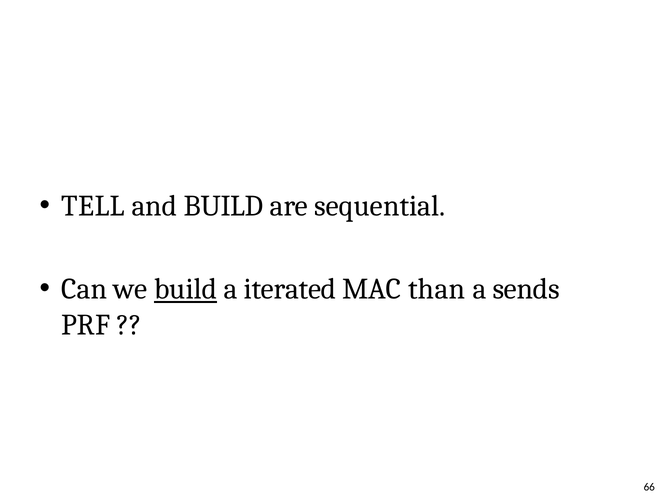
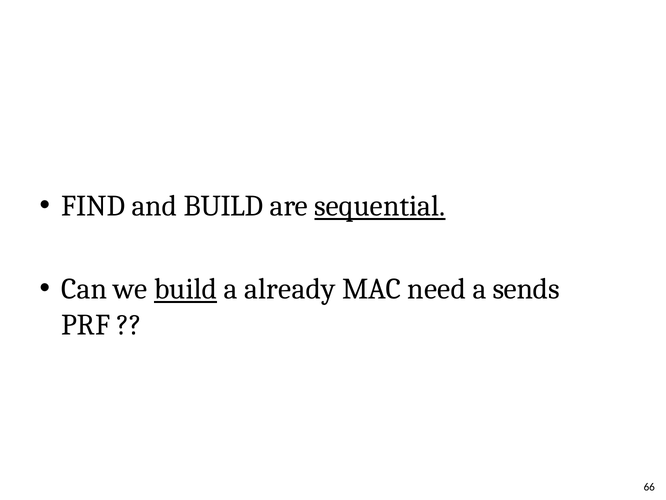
TELL: TELL -> FIND (93, 206)
sequential underline: none -> present (380, 206)
iterated: iterated -> already (290, 289)
than: than -> need (437, 289)
